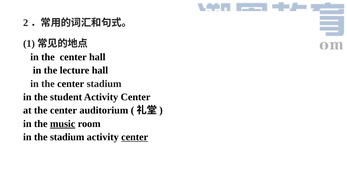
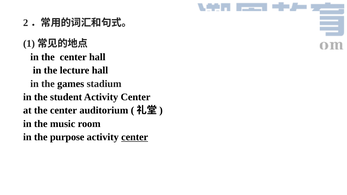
center: center -> games (71, 84)
music underline: present -> none (63, 124)
the stadium: stadium -> purpose (67, 137)
